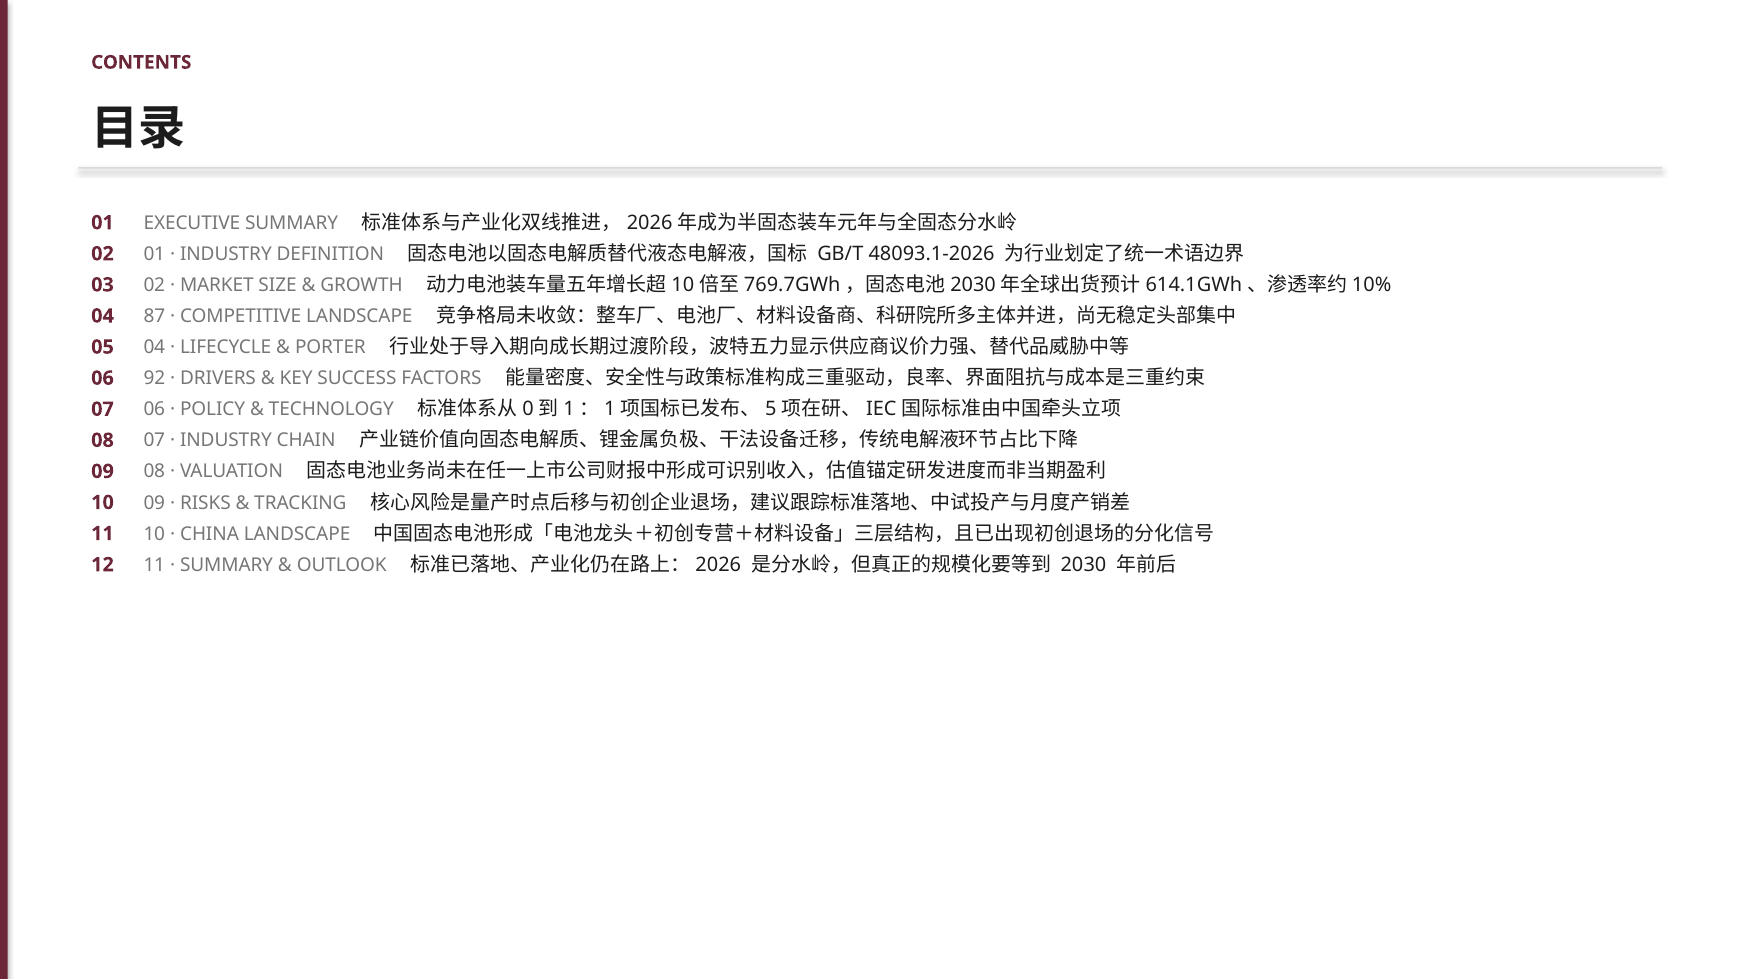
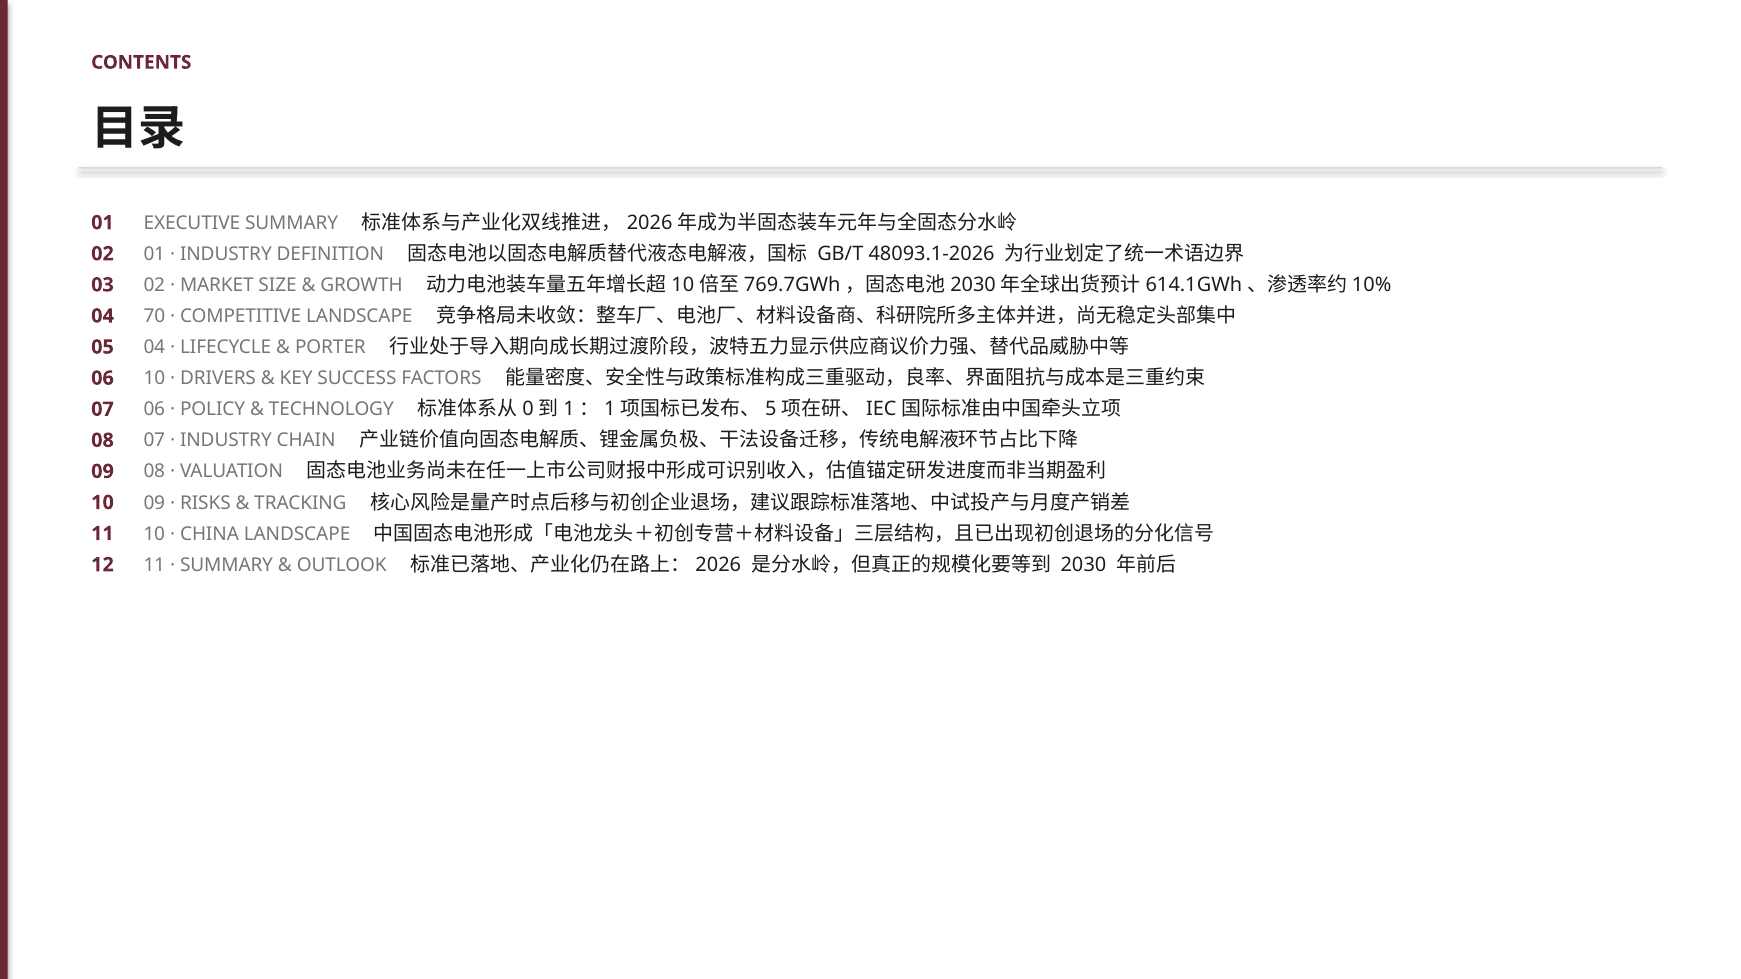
87: 87 -> 70 (154, 316)
06 92: 92 -> 10 (154, 379)
